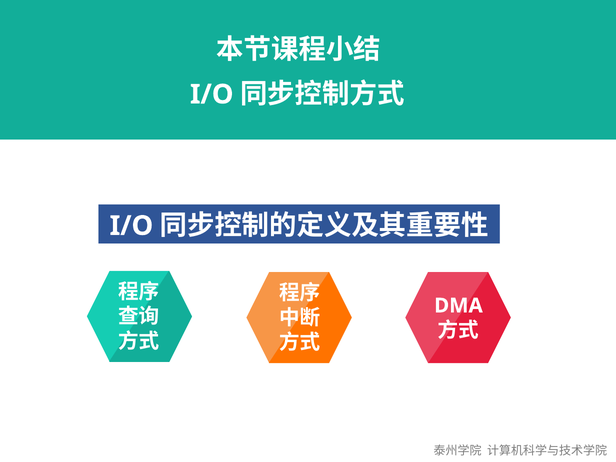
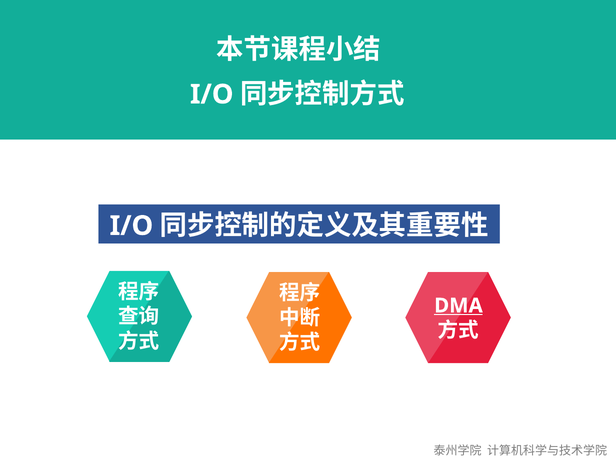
DMA underline: none -> present (458, 306)
